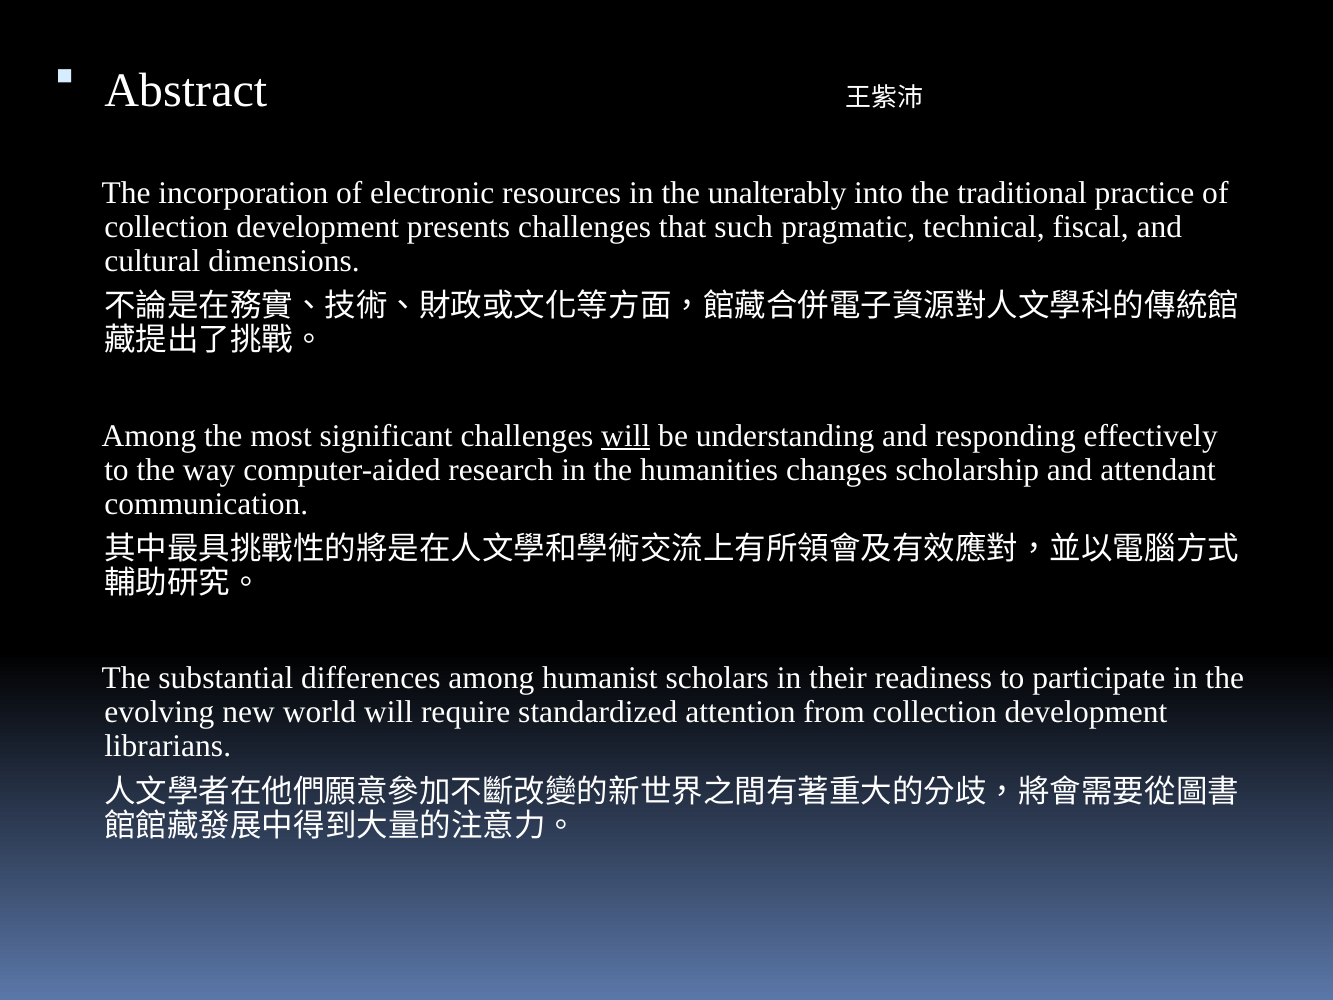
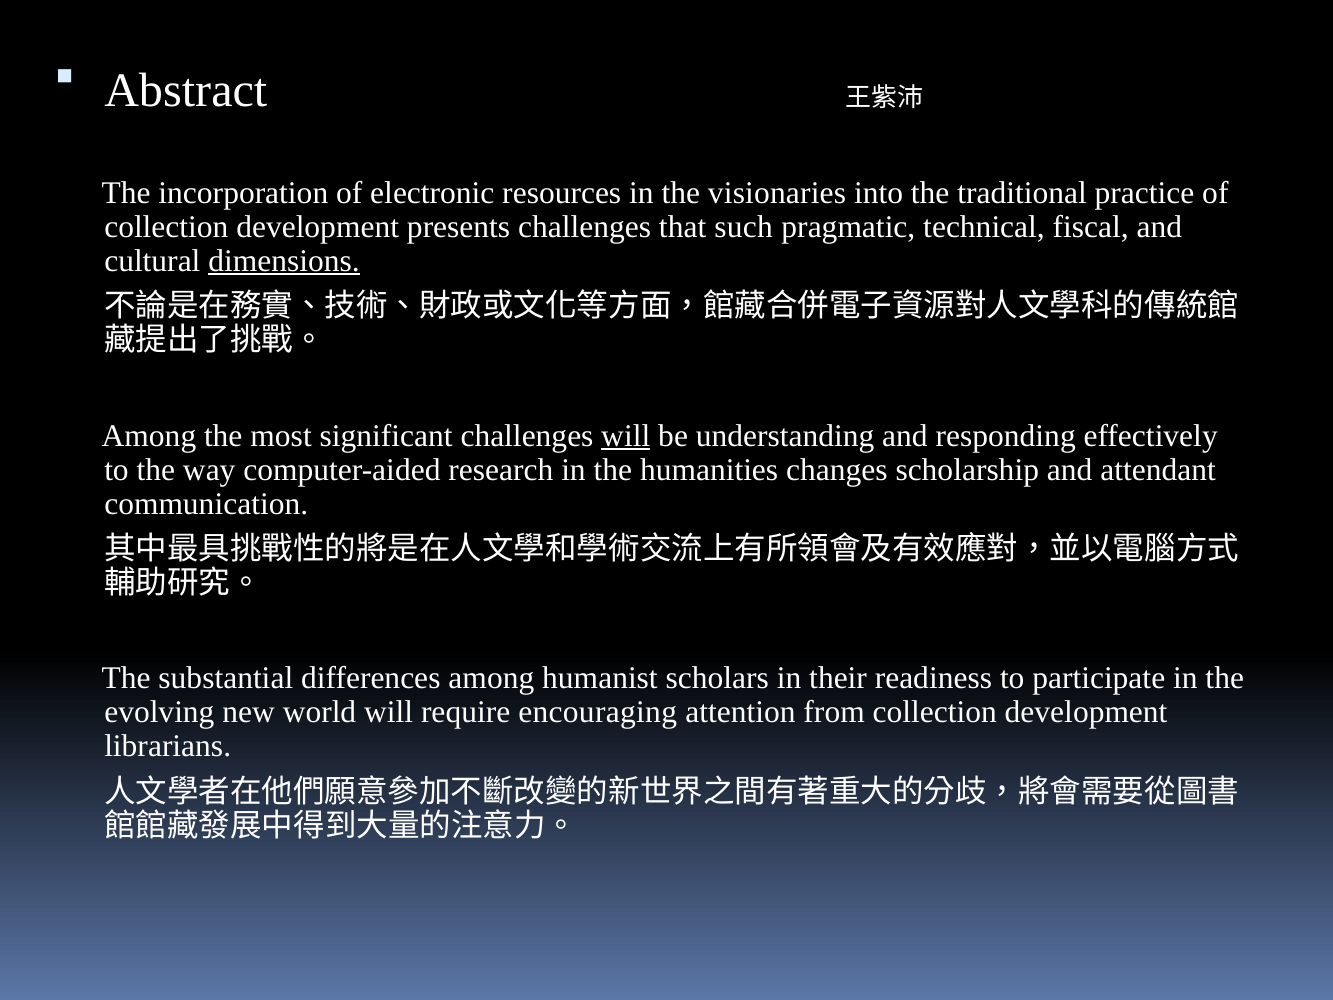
unalterably: unalterably -> visionaries (777, 193)
dimensions underline: none -> present (284, 261)
standardized: standardized -> encouraging (598, 712)
